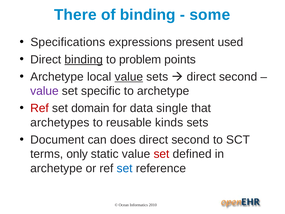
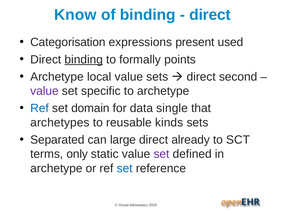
There: There -> Know (75, 15)
some: some -> direct (210, 15)
Specifications: Specifications -> Categorisation (68, 42)
problem: problem -> formally (140, 59)
value underline: present -> none (129, 77)
Ref colour: red -> blue (40, 108)
Document: Document -> Separated (57, 140)
does: does -> large (123, 140)
second: second -> already (191, 140)
set colour: red -> purple (162, 154)
